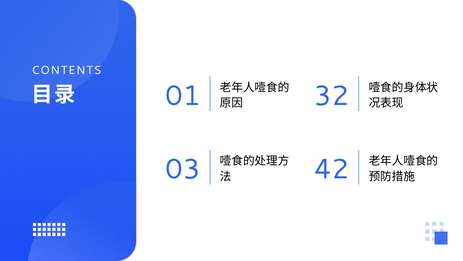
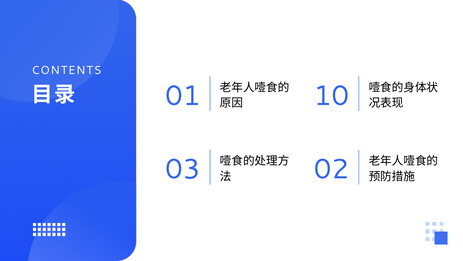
32: 32 -> 10 (332, 96)
42: 42 -> 02 (332, 169)
